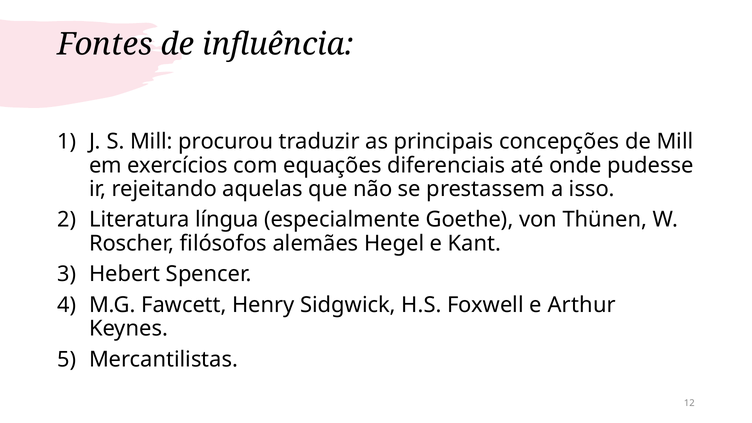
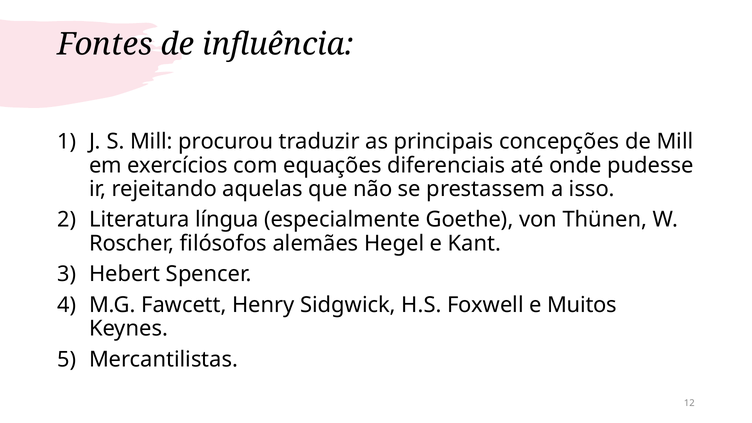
Arthur: Arthur -> Muitos (582, 305)
